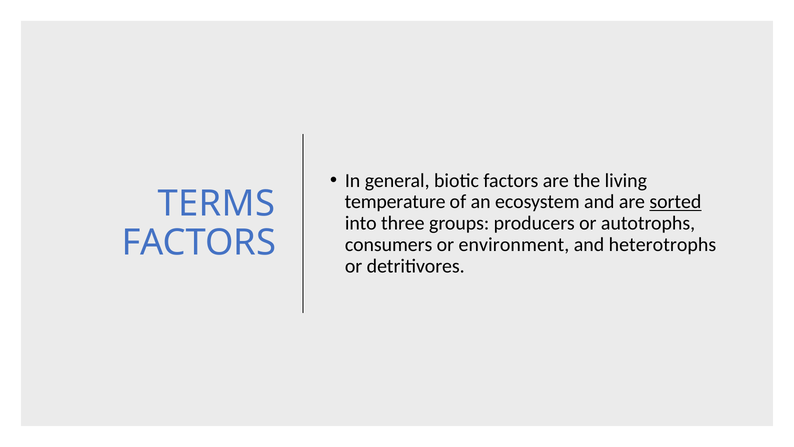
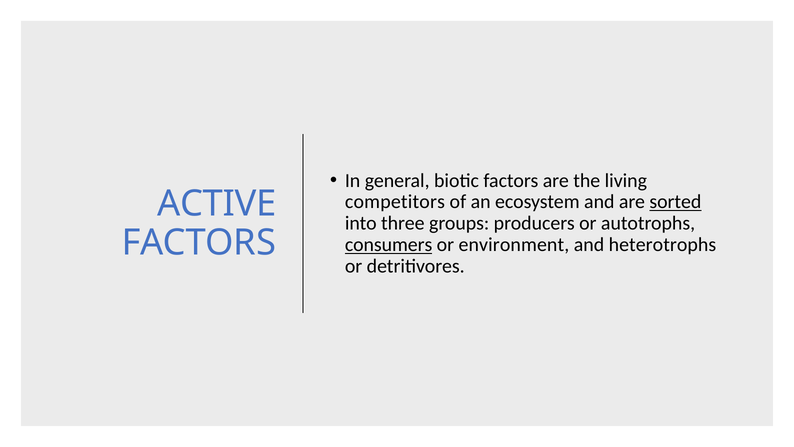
TERMS: TERMS -> ACTIVE (217, 203)
temperature: temperature -> competitors (395, 202)
consumers underline: none -> present (389, 245)
